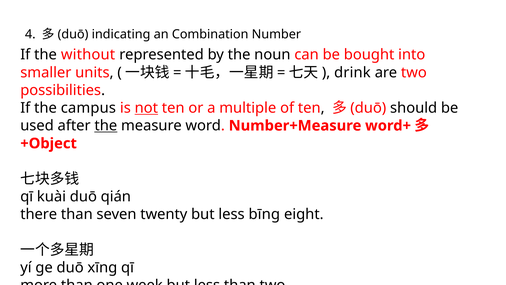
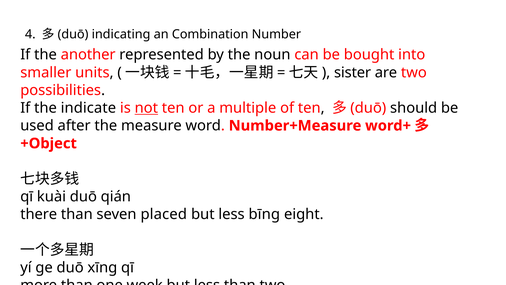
without: without -> another (88, 55)
drink: drink -> sister (353, 72)
campus: campus -> indicate (88, 108)
the underline: present -> none (106, 126)
twenty: twenty -> placed (164, 214)
